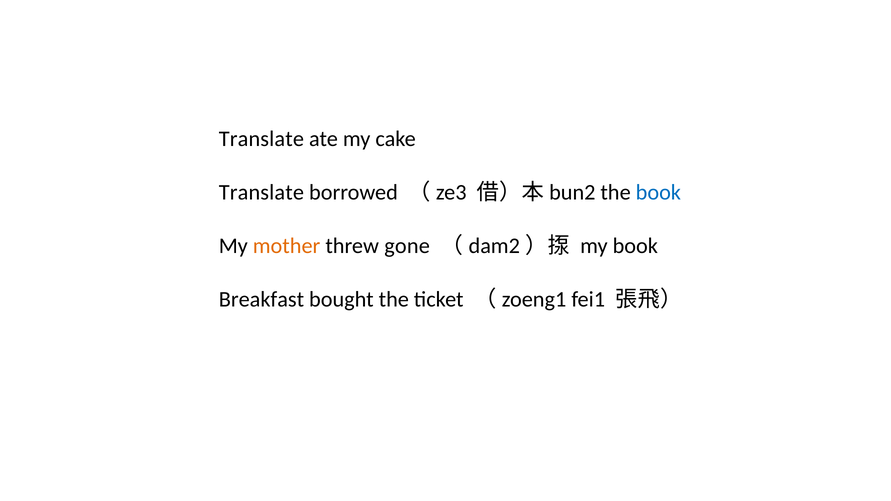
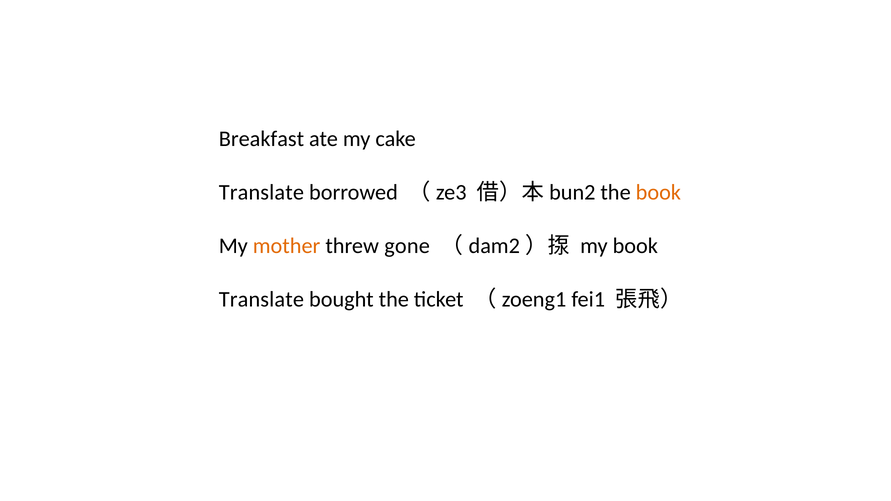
Translate: Translate -> Breakfast (261, 139)
book colour: blue -> orange (658, 193)
Breakfast: Breakfast -> Translate (261, 300)
